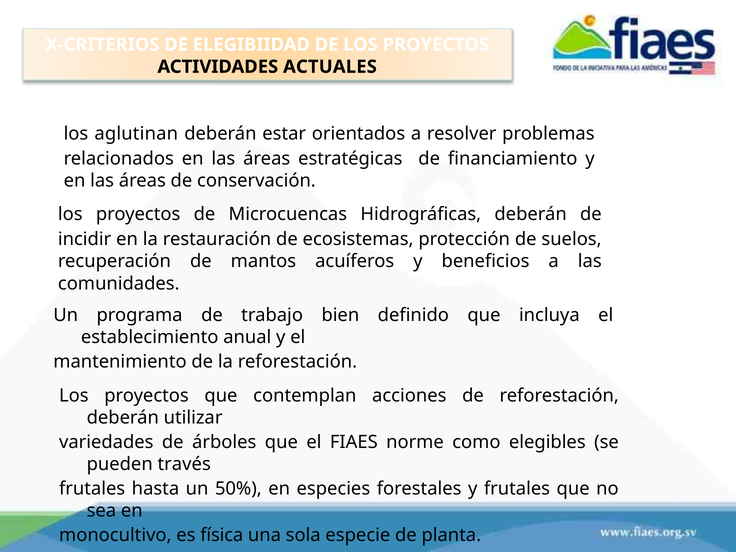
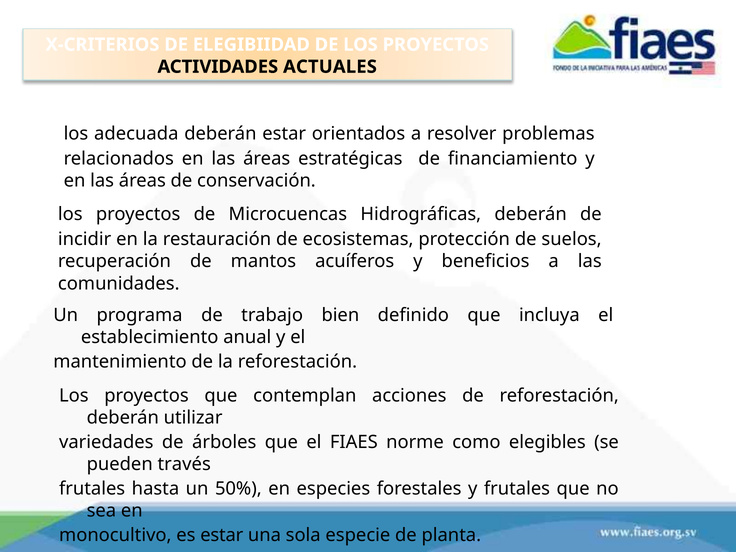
aglutinan: aglutinan -> adecuada (136, 134)
es física: física -> estar (222, 535)
